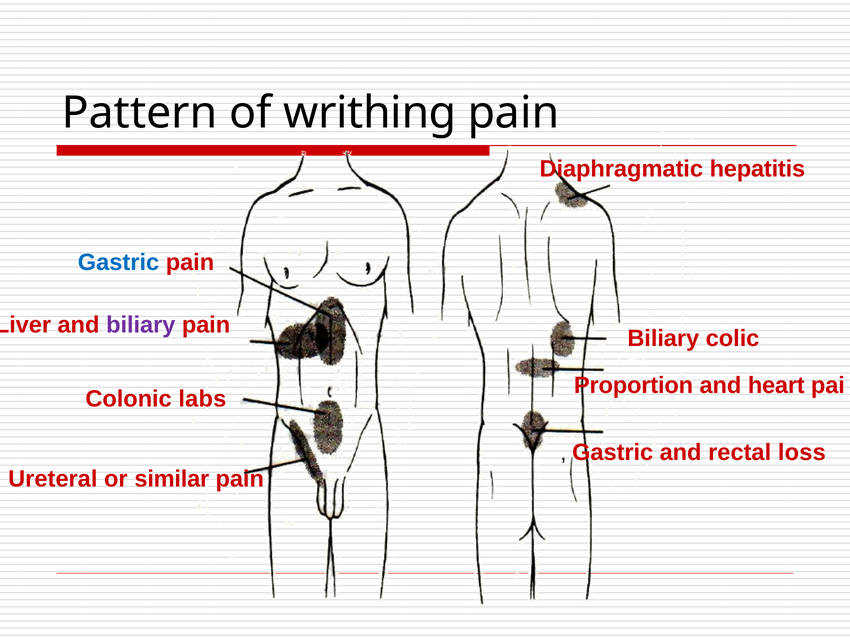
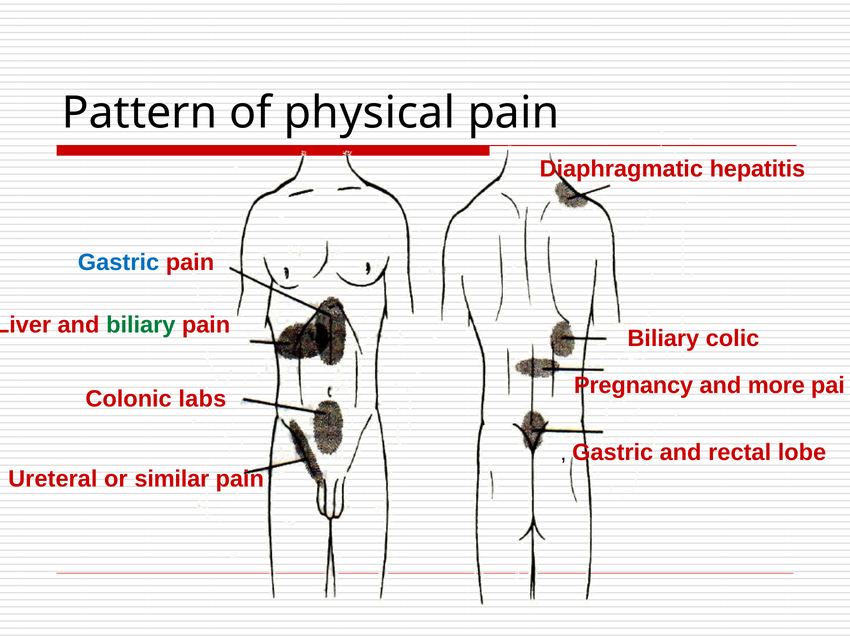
writhing: writhing -> physical (370, 113)
biliary colour: purple -> green (141, 325)
Proportion: Proportion -> Pregnancy (634, 386)
heart: heart -> more (776, 386)
loss: loss -> lobe (802, 453)
